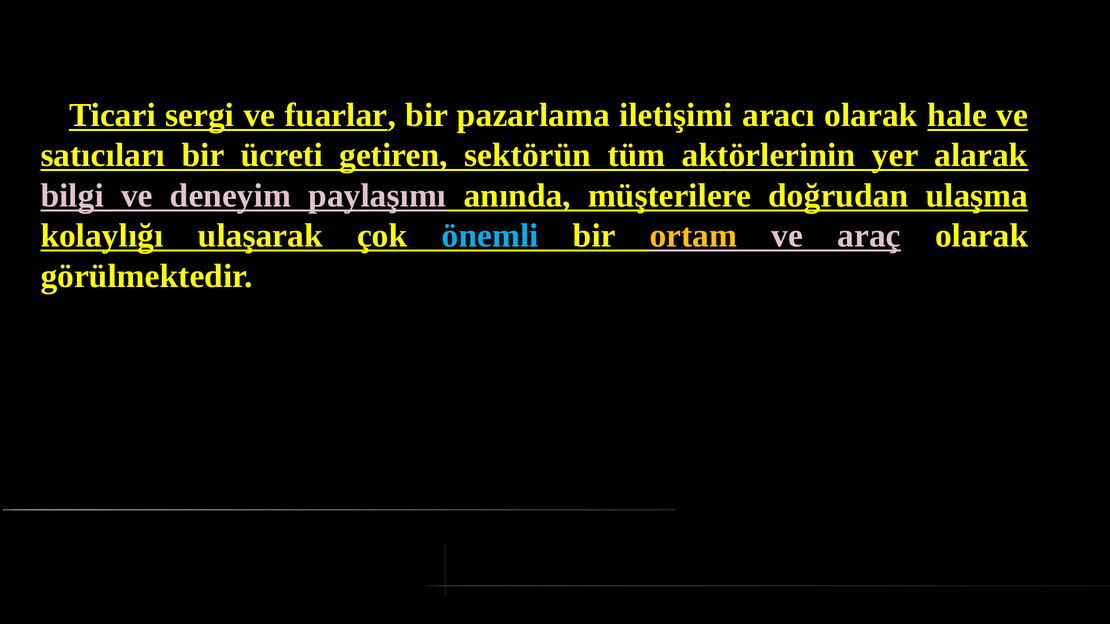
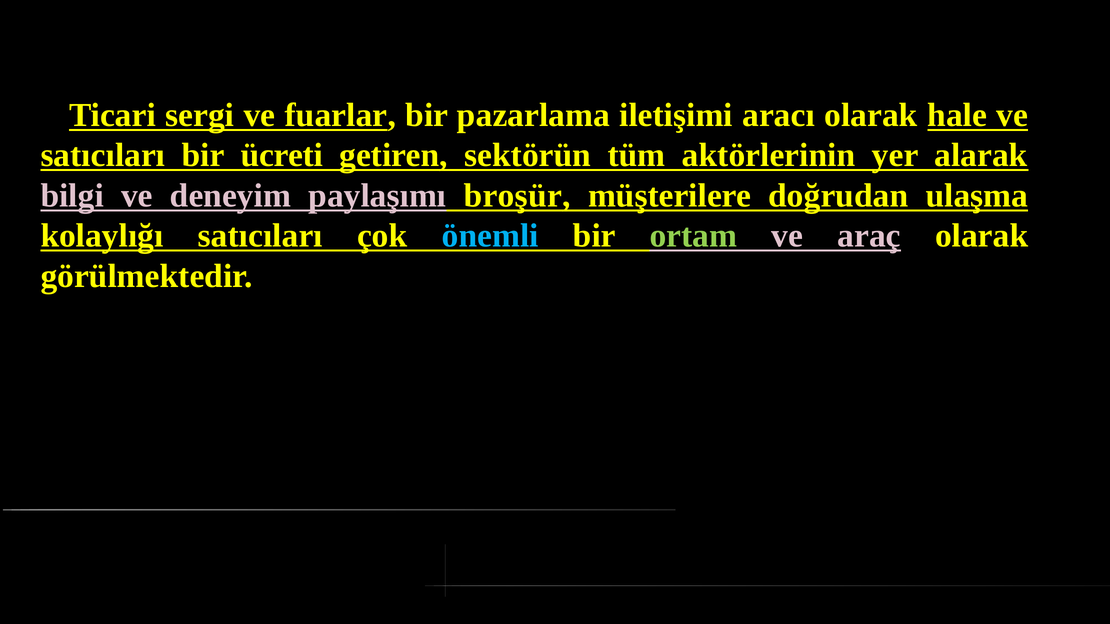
anında: anında -> broşür (517, 196)
kolaylığı ulaşarak: ulaşarak -> satıcıları (260, 236)
ortam colour: yellow -> light green (693, 236)
